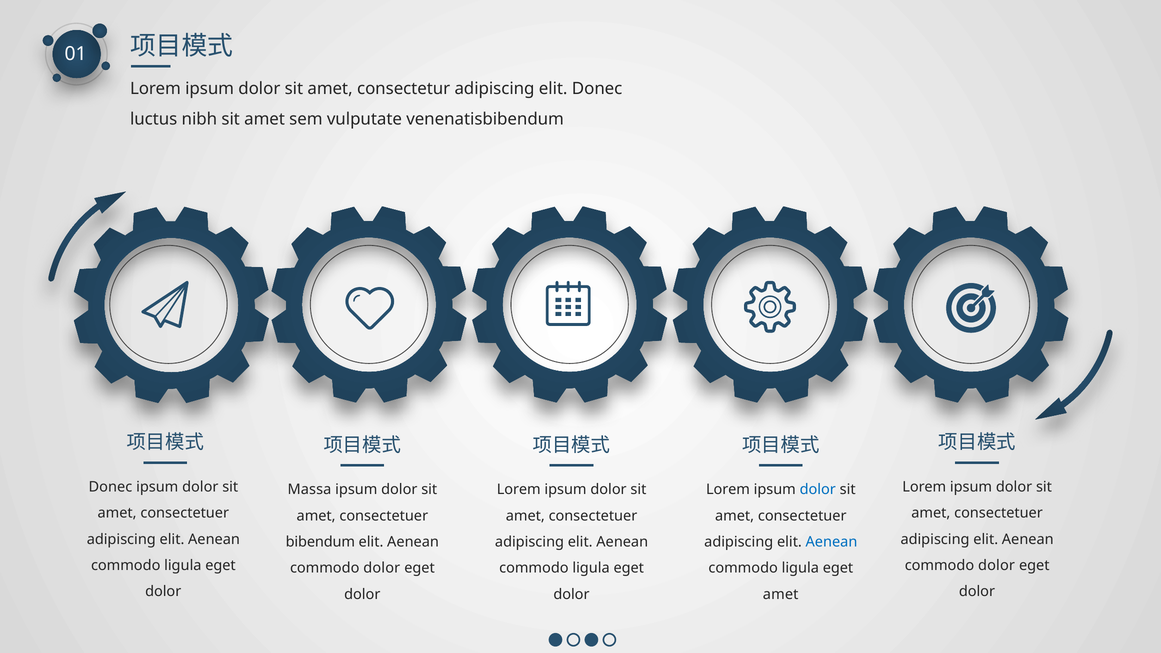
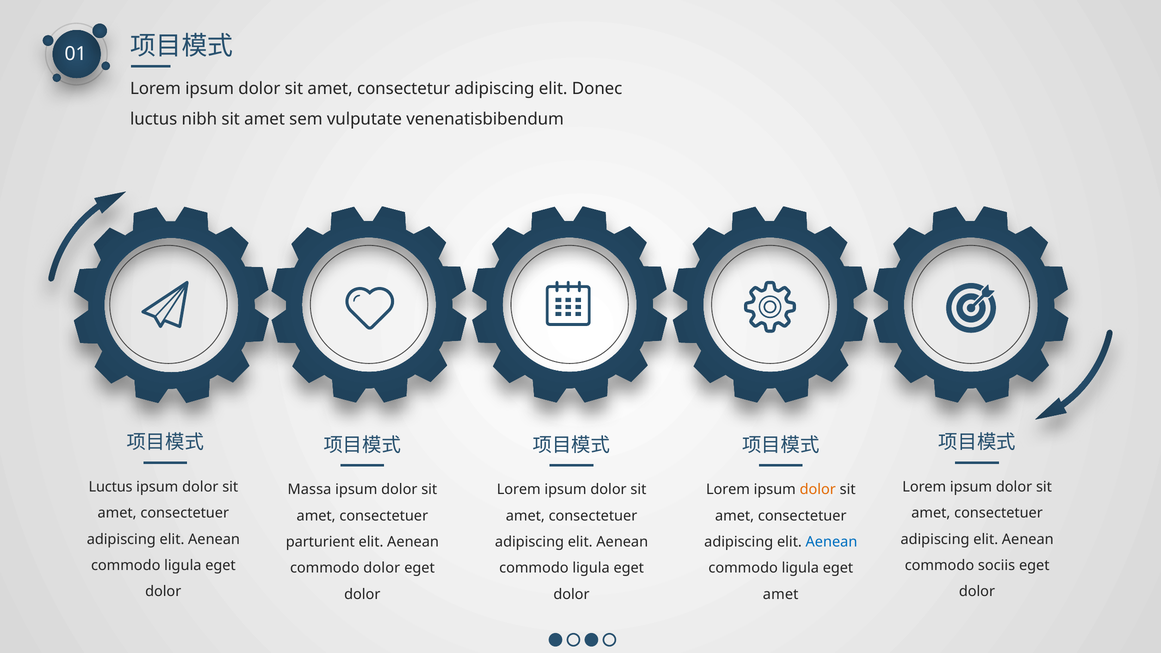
Donec: Donec -> Luctus (111, 487)
dolor colour: blue -> orange (818, 490)
bibendum: bibendum -> parturient (320, 542)
dolor: dolor -> sociis (997, 566)
